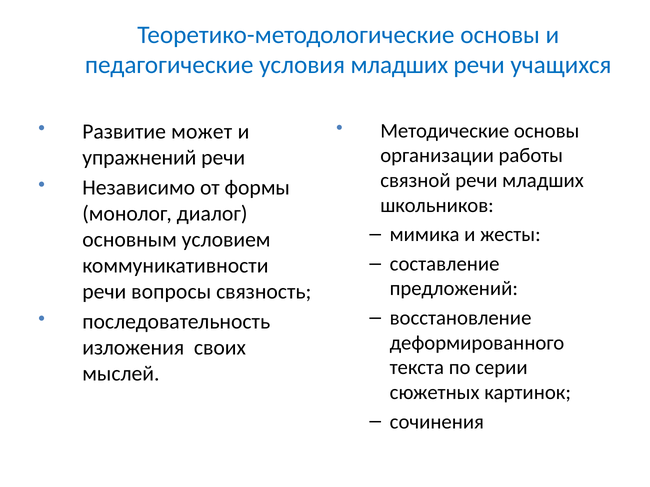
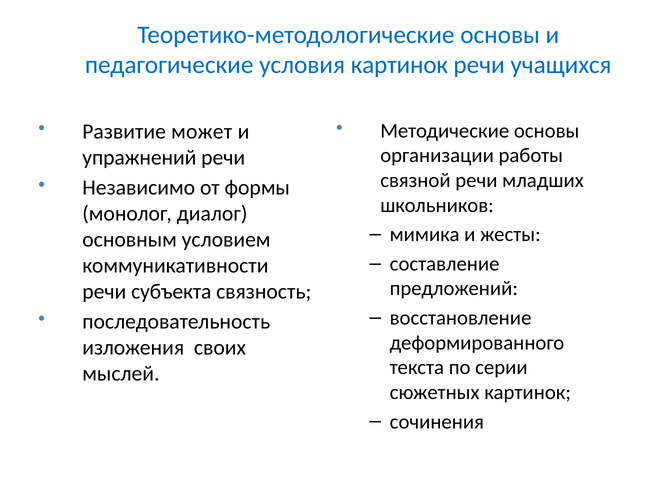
условия младших: младших -> картинок (399, 65)
вопросы: вопросы -> субъекта (171, 292)
